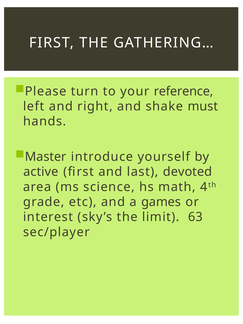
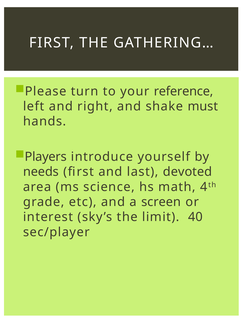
Master: Master -> Players (46, 157)
active: active -> needs (41, 172)
games: games -> screen (161, 202)
63: 63 -> 40 (195, 217)
